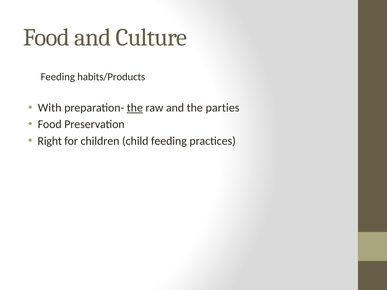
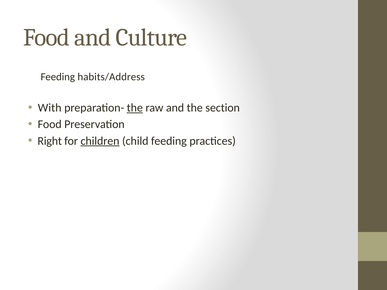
habits/Products: habits/Products -> habits/Address (111, 77)
parties: parties -> section (223, 108)
children underline: none -> present (100, 141)
